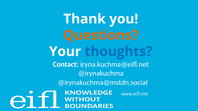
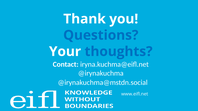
Questions colour: orange -> blue (101, 35)
